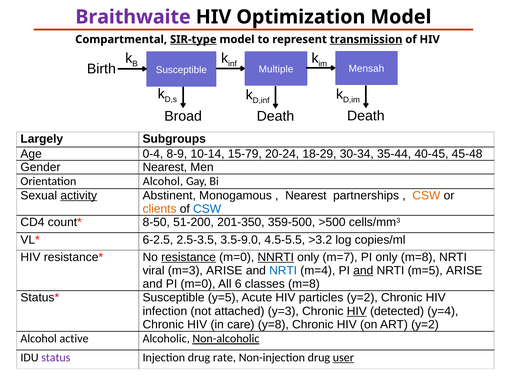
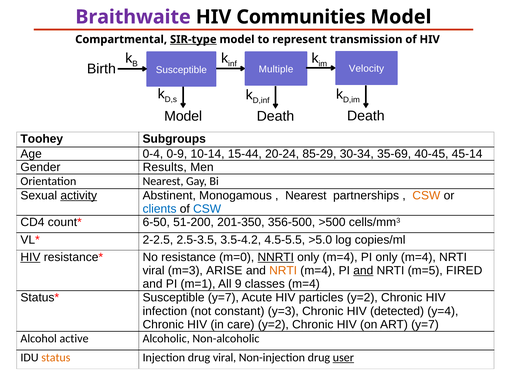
Optimization: Optimization -> Communities (301, 17)
transmission underline: present -> none (366, 39)
Mensah: Mensah -> Velocity (366, 69)
Broad: Broad -> Model (183, 116)
Largely: Largely -> Toohey (42, 139)
8-9: 8-9 -> 0-9 (177, 154)
15-79: 15-79 -> 15-44 (245, 154)
18-29: 18-29 -> 85-29 (319, 154)
35-44: 35-44 -> 35-69 (394, 154)
45-48: 45-48 -> 45-14 (467, 154)
Gender Nearest: Nearest -> Results (165, 167)
Orientation Alcohol: Alcohol -> Nearest (163, 181)
clients colour: orange -> blue (160, 209)
8-50: 8-50 -> 6-50 (156, 223)
359-500: 359-500 -> 356-500 (292, 223)
6-2.5: 6-2.5 -> 2-2.5 (158, 240)
3.5-9.0: 3.5-9.0 -> 3.5-4.2 (241, 240)
>3.2: >3.2 -> >5.0 (320, 240)
HIV underline: none -> present (30, 257)
resistance underline: present -> none (189, 257)
m=7: m=7 -> m=4 (340, 257)
PI only m=8: m=8 -> m=4 (418, 257)
NRTI colour: blue -> orange (283, 271)
m=5 ARISE: ARISE -> FIRED (464, 271)
PI m=0: m=0 -> m=1 (198, 284)
6: 6 -> 9 (238, 284)
classes m=8: m=8 -> m=4 (304, 284)
Susceptible y=5: y=5 -> y=7 (223, 298)
attached: attached -> constant (239, 311)
HIV underline: present -> none (357, 311)
care y=8: y=8 -> y=2 (273, 325)
ART y=2: y=2 -> y=7 (425, 325)
Non-alcoholic underline: present -> none (226, 339)
status colour: purple -> orange (56, 358)
drug rate: rate -> viral (225, 358)
